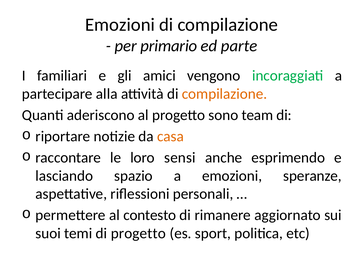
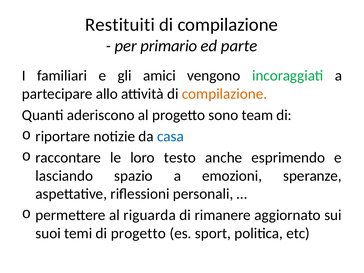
Emozioni: Emozioni -> Restituiti (120, 25)
alla: alla -> allo (107, 94)
casa colour: orange -> blue (170, 136)
sensi: sensi -> testo (180, 158)
contesto: contesto -> riguarda (150, 215)
